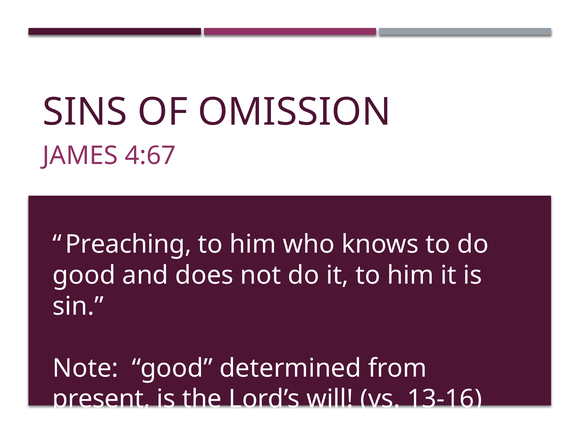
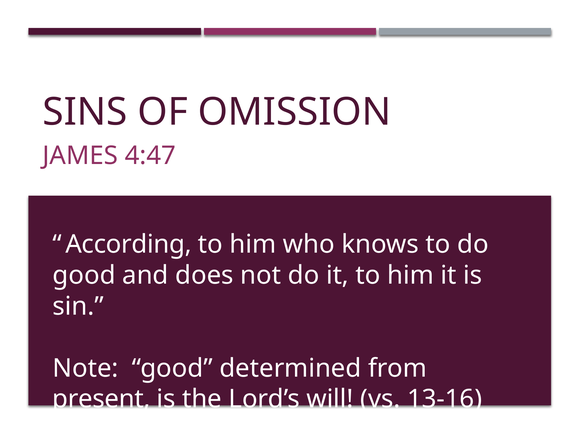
4:67: 4:67 -> 4:47 (150, 156)
Preaching: Preaching -> According (129, 244)
